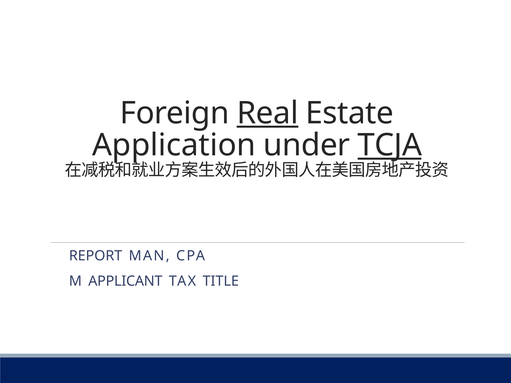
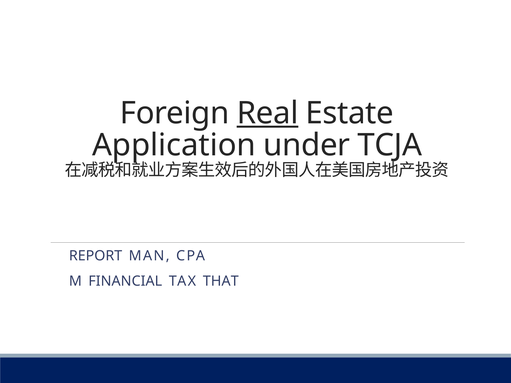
TCJA underline: present -> none (390, 145)
APPLICANT: APPLICANT -> FINANCIAL (125, 281)
TITLE: TITLE -> THAT (221, 281)
